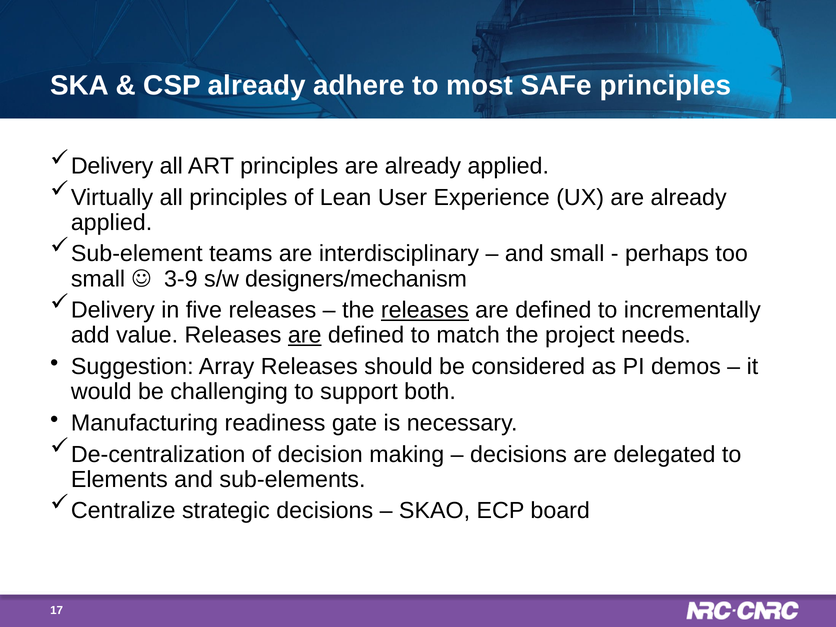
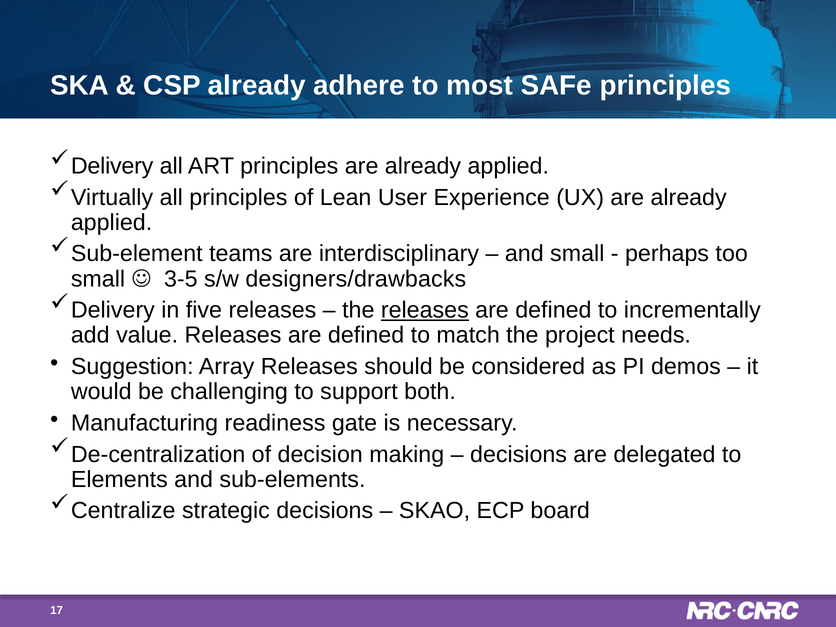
3-9: 3-9 -> 3-5 (181, 279)
designers/mechanism: designers/mechanism -> designers/drawbacks (356, 279)
are underline: present -> none (305, 335)
